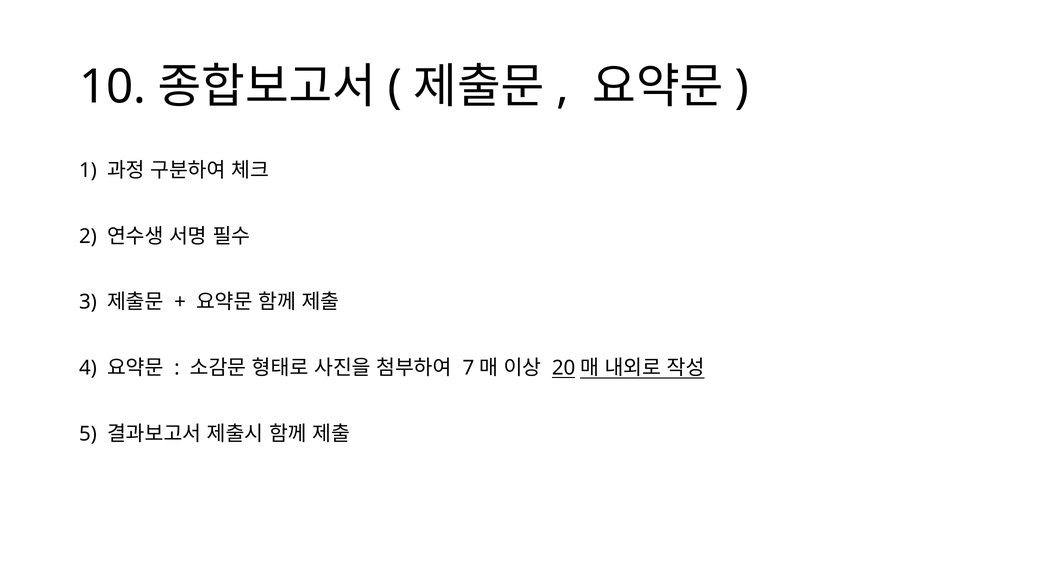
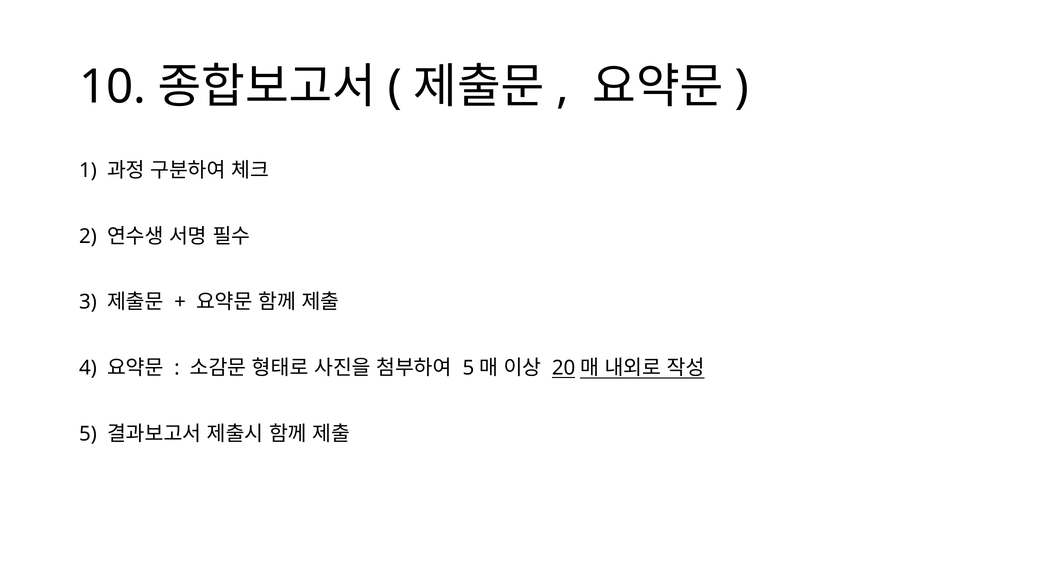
7: 7 -> 5 (468, 368)
